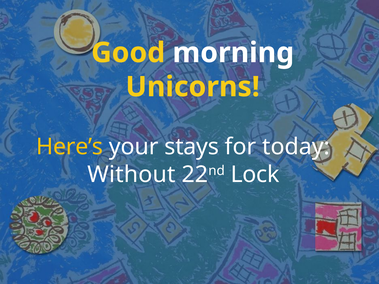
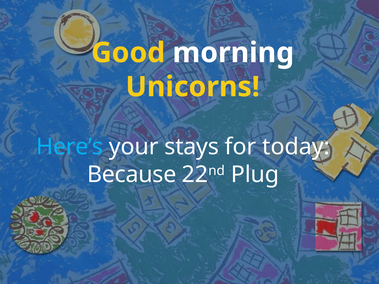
Here’s colour: yellow -> light blue (70, 147)
Without: Without -> Because (132, 175)
Lock: Lock -> Plug (255, 175)
